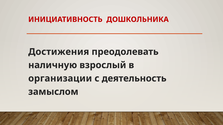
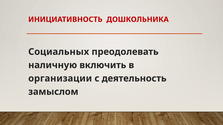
Достижения: Достижения -> Социальных (59, 52)
взрослый: взрослый -> включить (103, 65)
